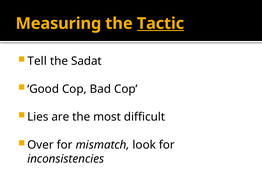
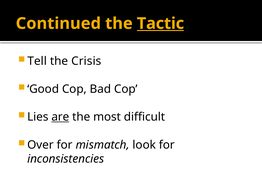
Measuring: Measuring -> Continued (58, 24)
Sadat: Sadat -> Crisis (86, 61)
are underline: none -> present (60, 117)
